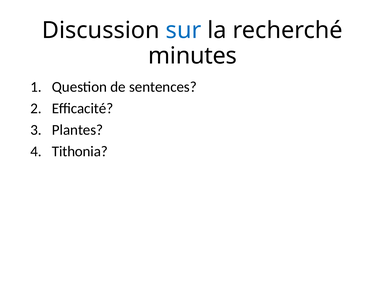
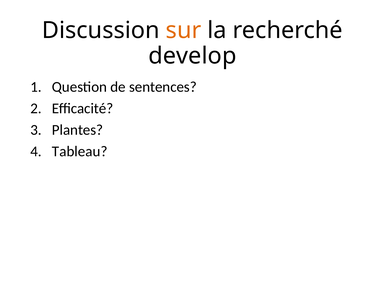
sur colour: blue -> orange (184, 30)
minutes: minutes -> develop (192, 56)
Tithonia: Tithonia -> Tableau (80, 151)
